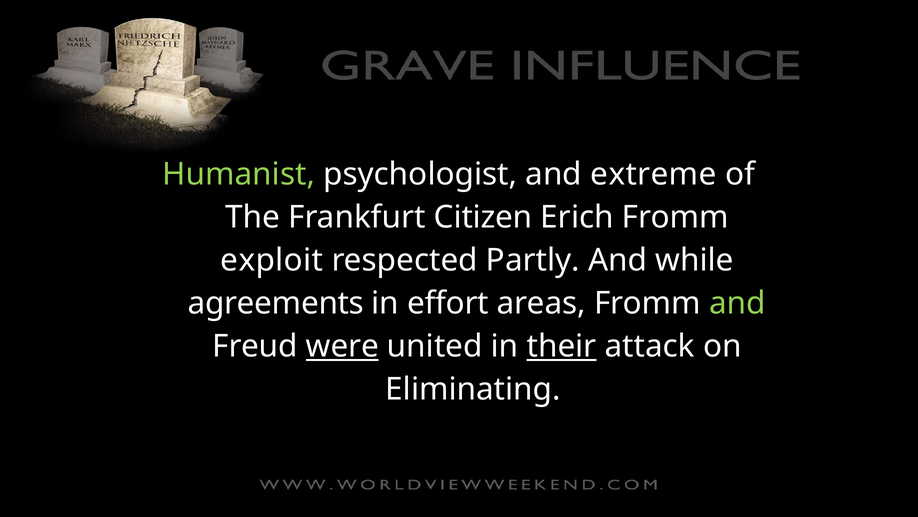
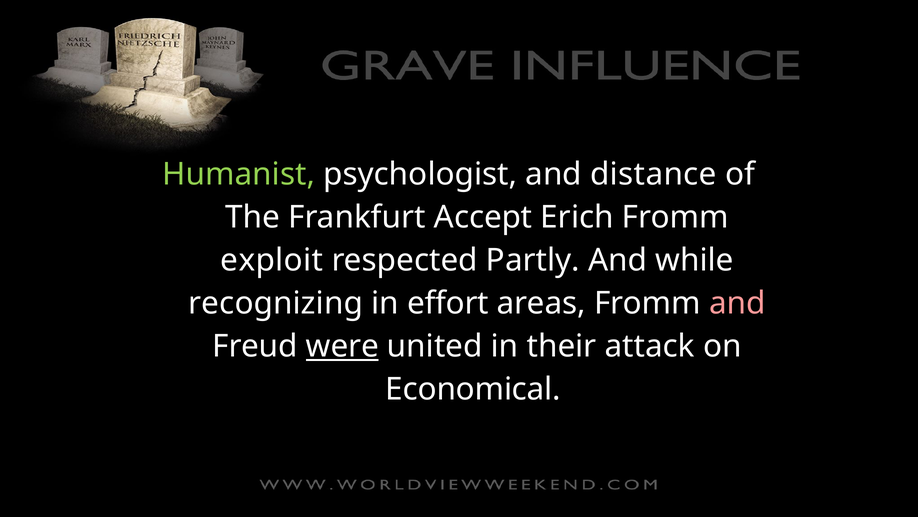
extreme: extreme -> distance (653, 174)
Citizen: Citizen -> Accept (483, 217)
agreements: agreements -> recognizing (276, 303)
and colour: light green -> pink (737, 303)
their underline: present -> none (562, 346)
Eliminating: Eliminating -> Economical (473, 389)
